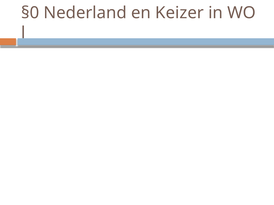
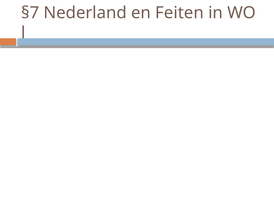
§0: §0 -> §7 (30, 13)
Keizer: Keizer -> Feiten (180, 13)
